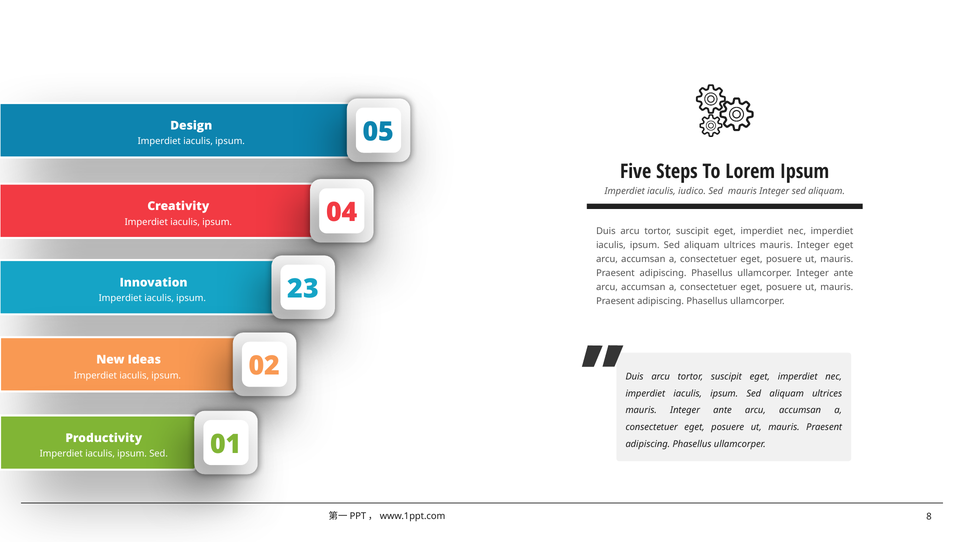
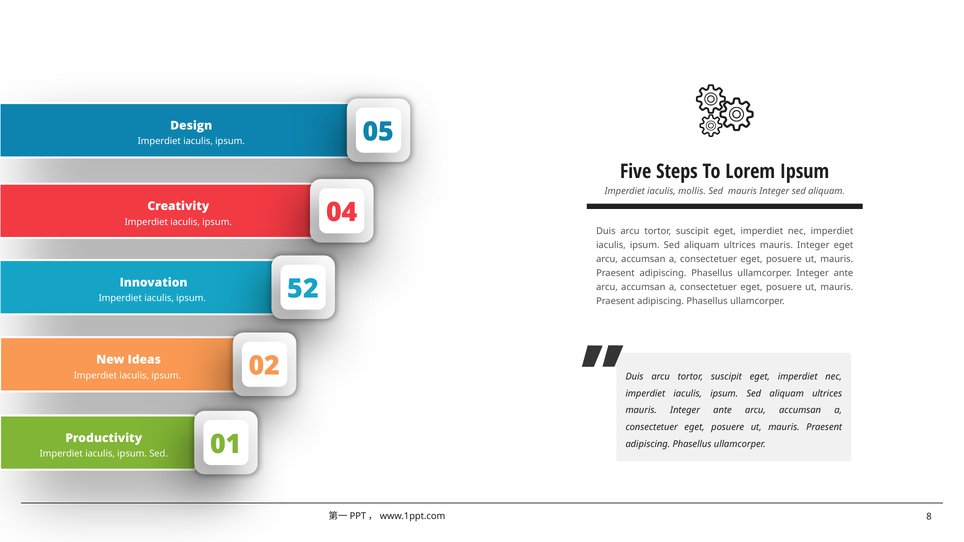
iudico: iudico -> mollis (692, 191)
23: 23 -> 52 (303, 289)
